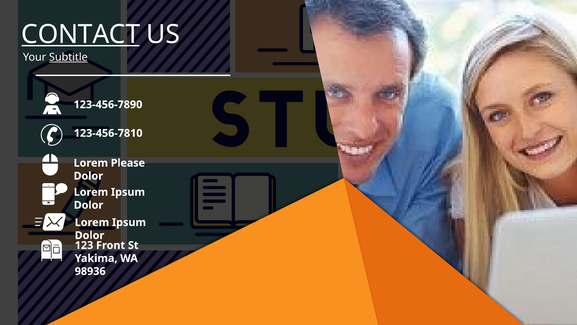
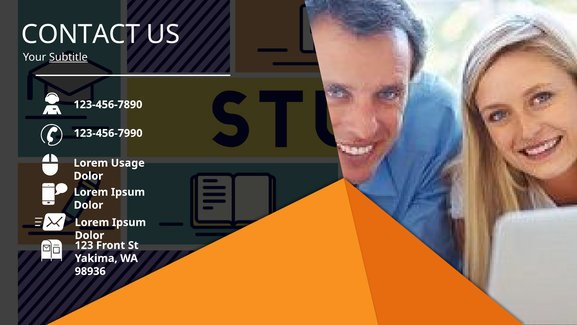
CONTACT underline: present -> none (81, 34)
123-456-7810: 123-456-7810 -> 123-456-7990 (108, 133)
Please: Please -> Usage (128, 163)
